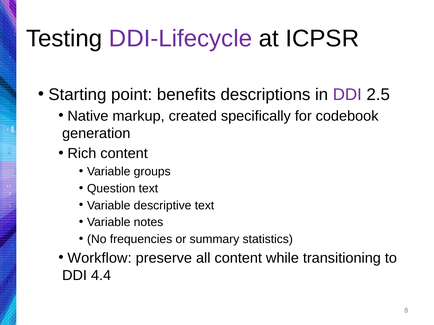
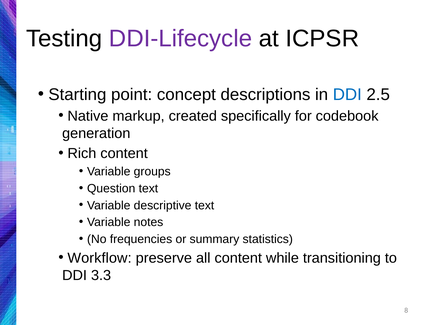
benefits: benefits -> concept (186, 95)
DDI colour: purple -> blue (347, 95)
4.4: 4.4 -> 3.3 (101, 276)
